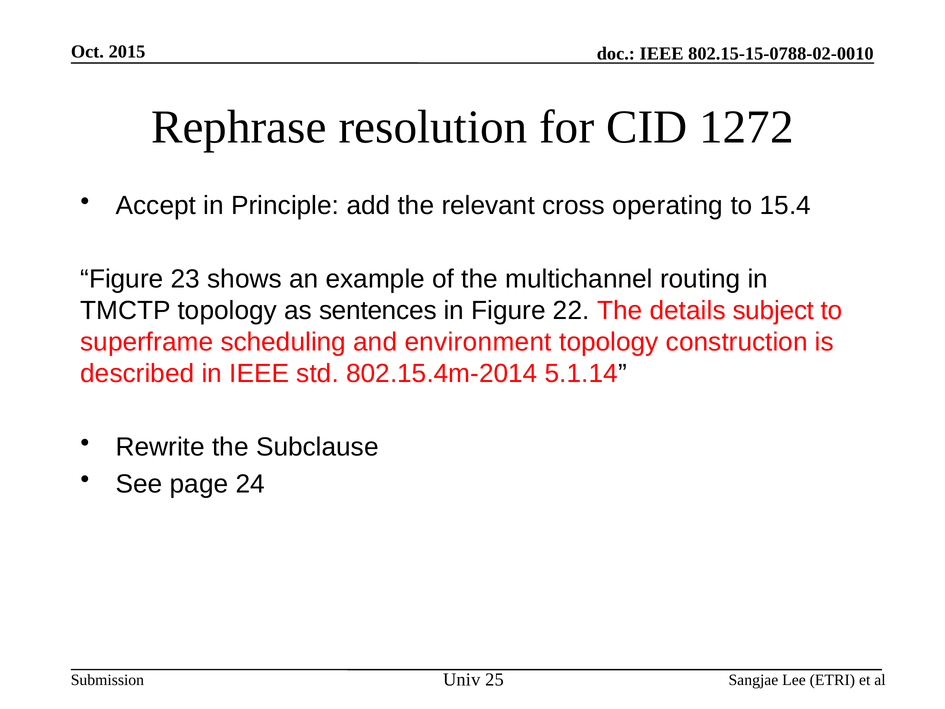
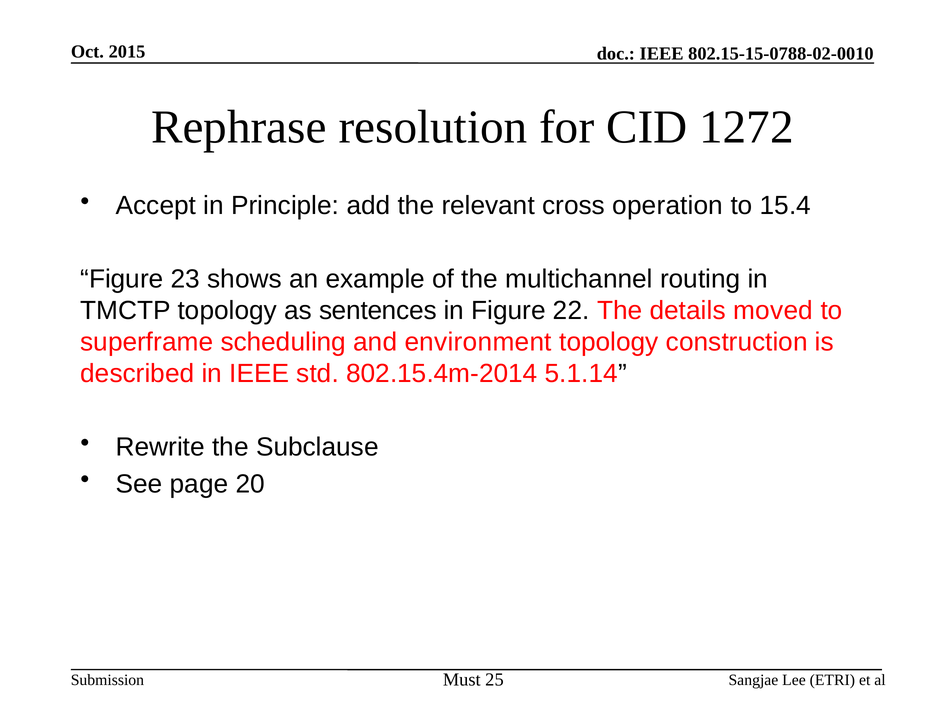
operating: operating -> operation (668, 206)
subject: subject -> moved (773, 311)
24: 24 -> 20 (250, 484)
Univ: Univ -> Must (462, 679)
